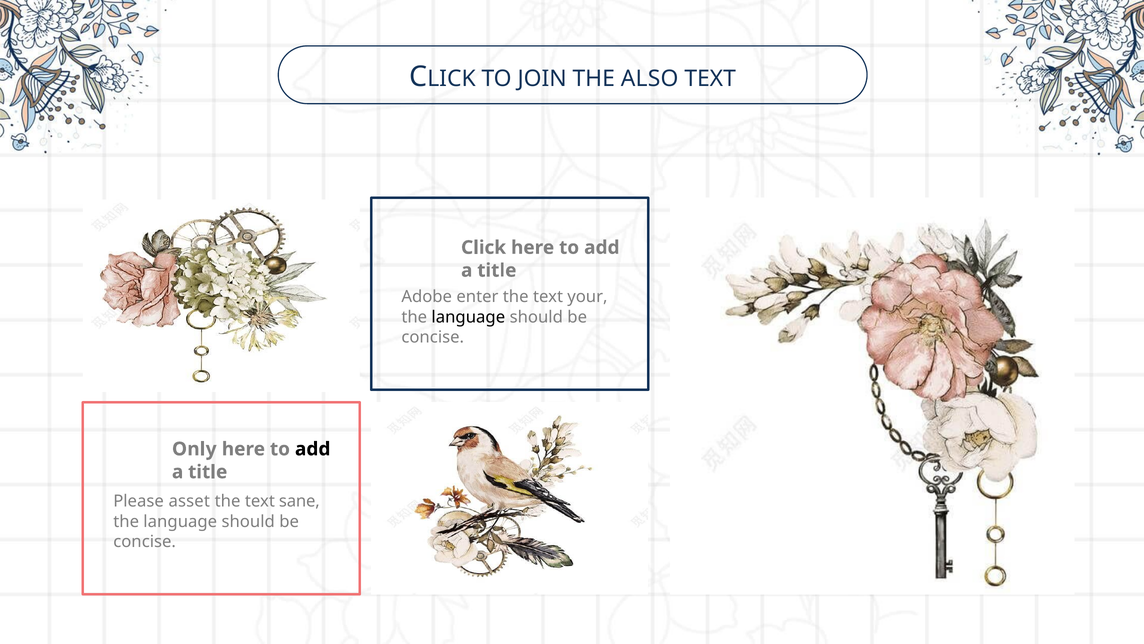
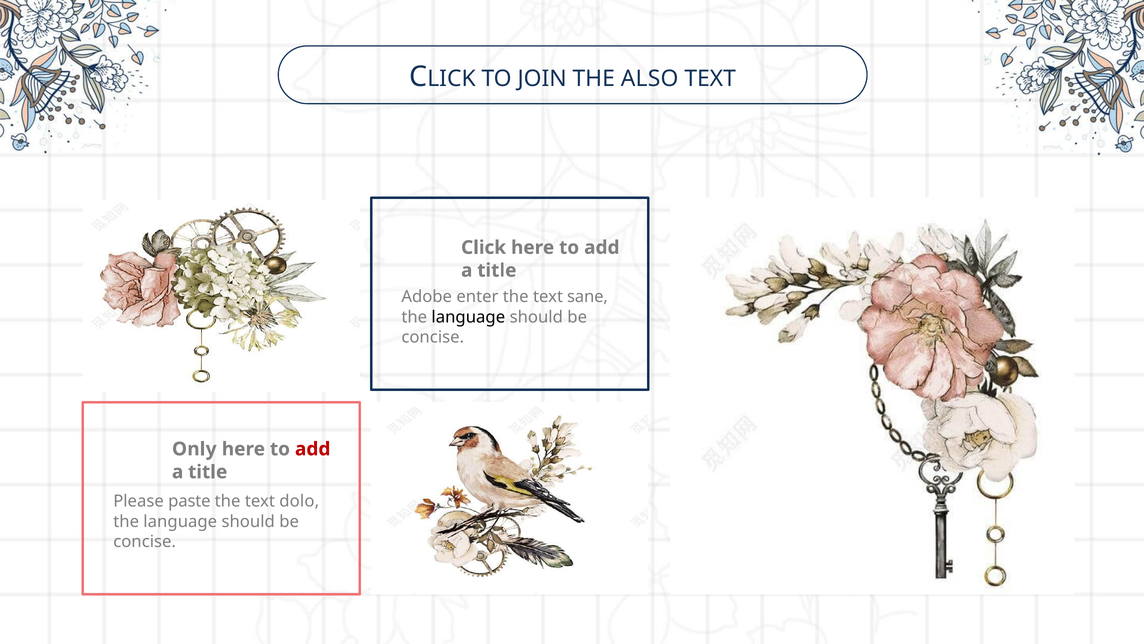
your: your -> sane (587, 297)
add colour: black -> red (313, 449)
asset: asset -> paste (189, 501)
sane: sane -> dolo (299, 501)
